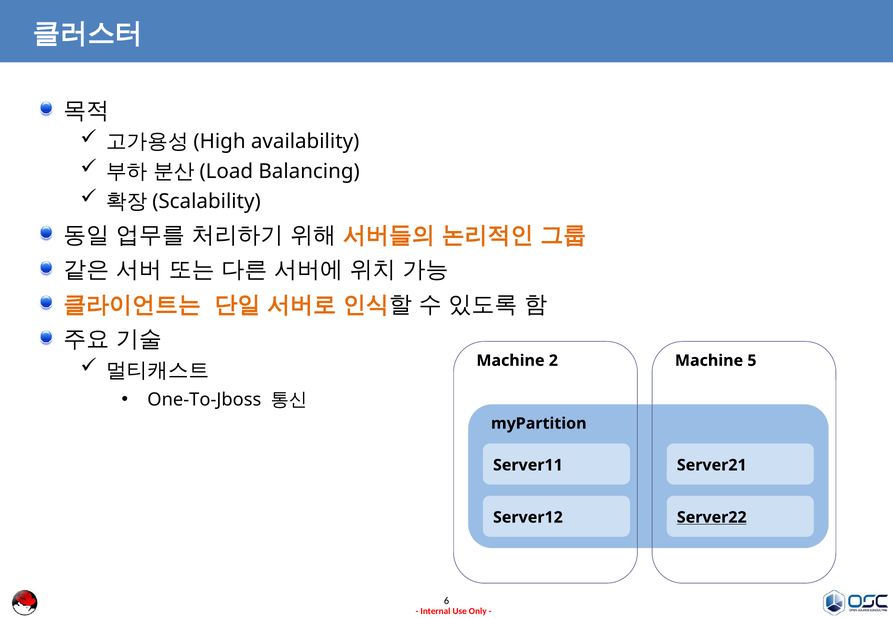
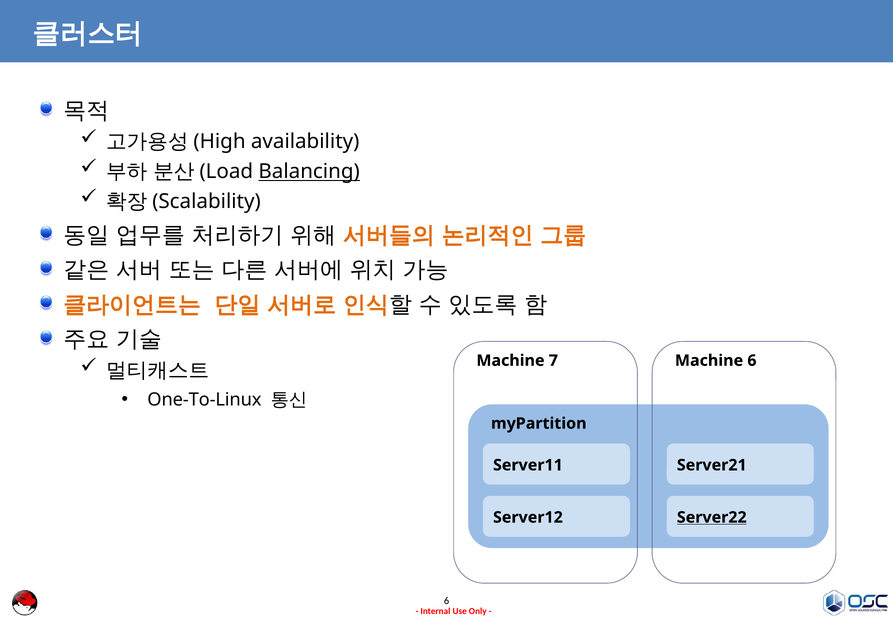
Balancing underline: none -> present (309, 172)
2: 2 -> 7 (553, 361)
Machine 5: 5 -> 6 (752, 361)
One-To-Jboss: One-To-Jboss -> One-To-Linux (204, 400)
